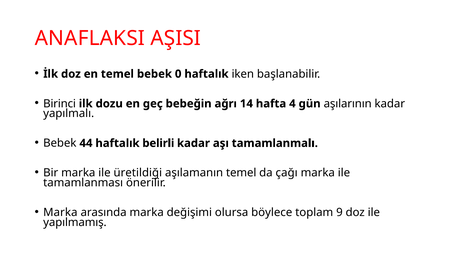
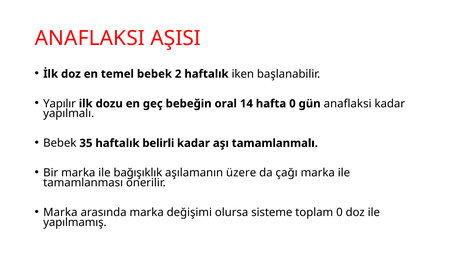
0: 0 -> 2 (178, 74)
Birinci: Birinci -> Yapılır (60, 104)
ağrı: ağrı -> oral (226, 104)
hafta 4: 4 -> 0 (292, 104)
gün aşılarının: aşılarının -> anaflaksi (348, 104)
44: 44 -> 35 (86, 143)
üretildiği: üretildiği -> bağışıklık (138, 173)
aşılamanın temel: temel -> üzere (241, 173)
böylece: böylece -> sisteme (272, 212)
toplam 9: 9 -> 0 (339, 212)
